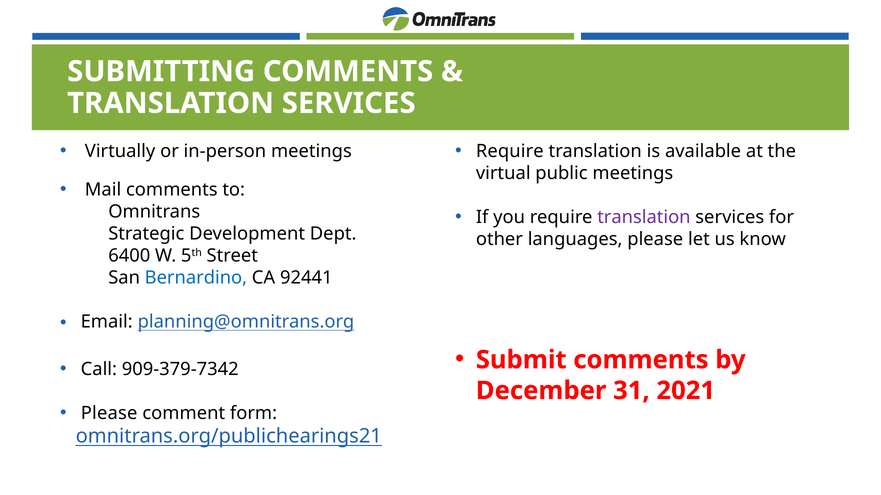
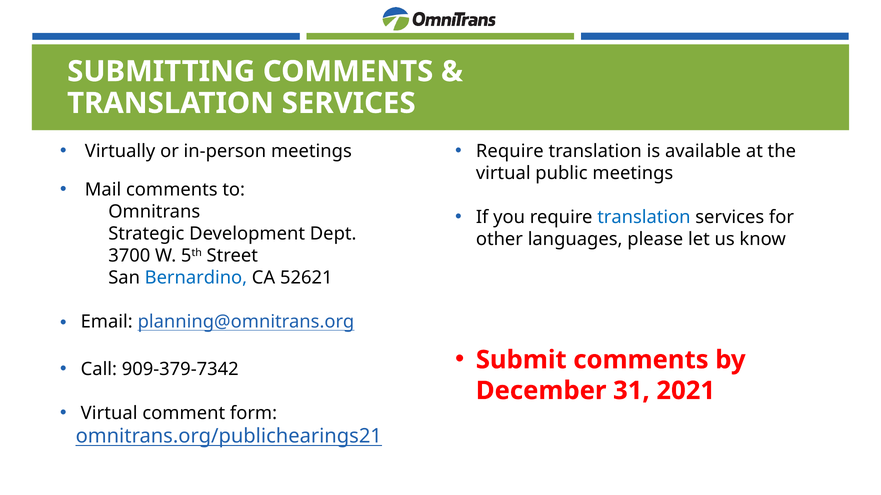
translation colour: purple -> blue (644, 218)
6400: 6400 -> 3700 (129, 256)
92441: 92441 -> 52621 (306, 278)
Please: Please -> Virtual (109, 414)
